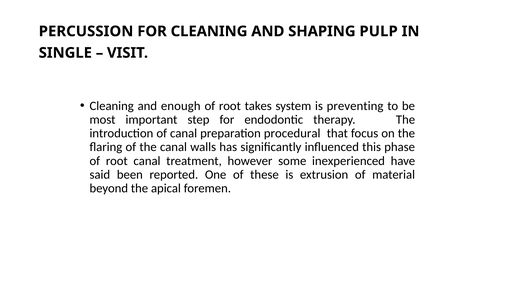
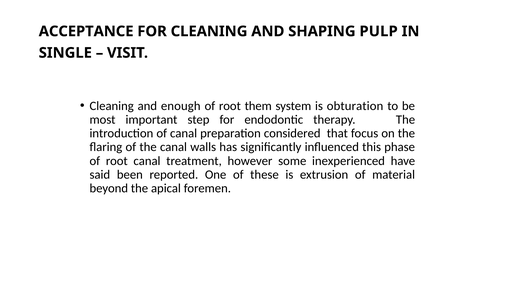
PERCUSSION: PERCUSSION -> ACCEPTANCE (86, 31)
takes: takes -> them (258, 106)
preventing: preventing -> obturation (355, 106)
procedural: procedural -> considered (292, 133)
